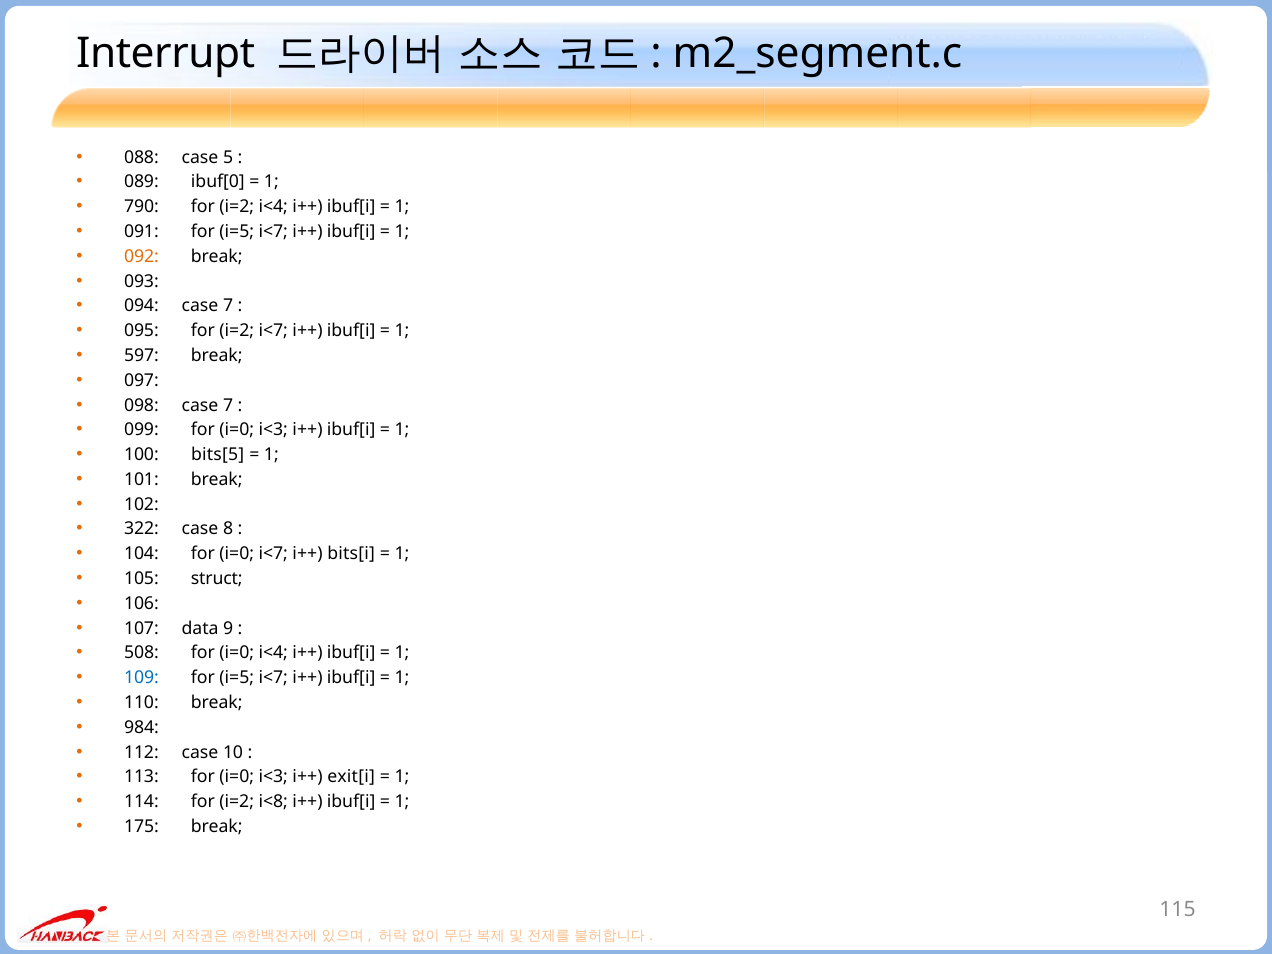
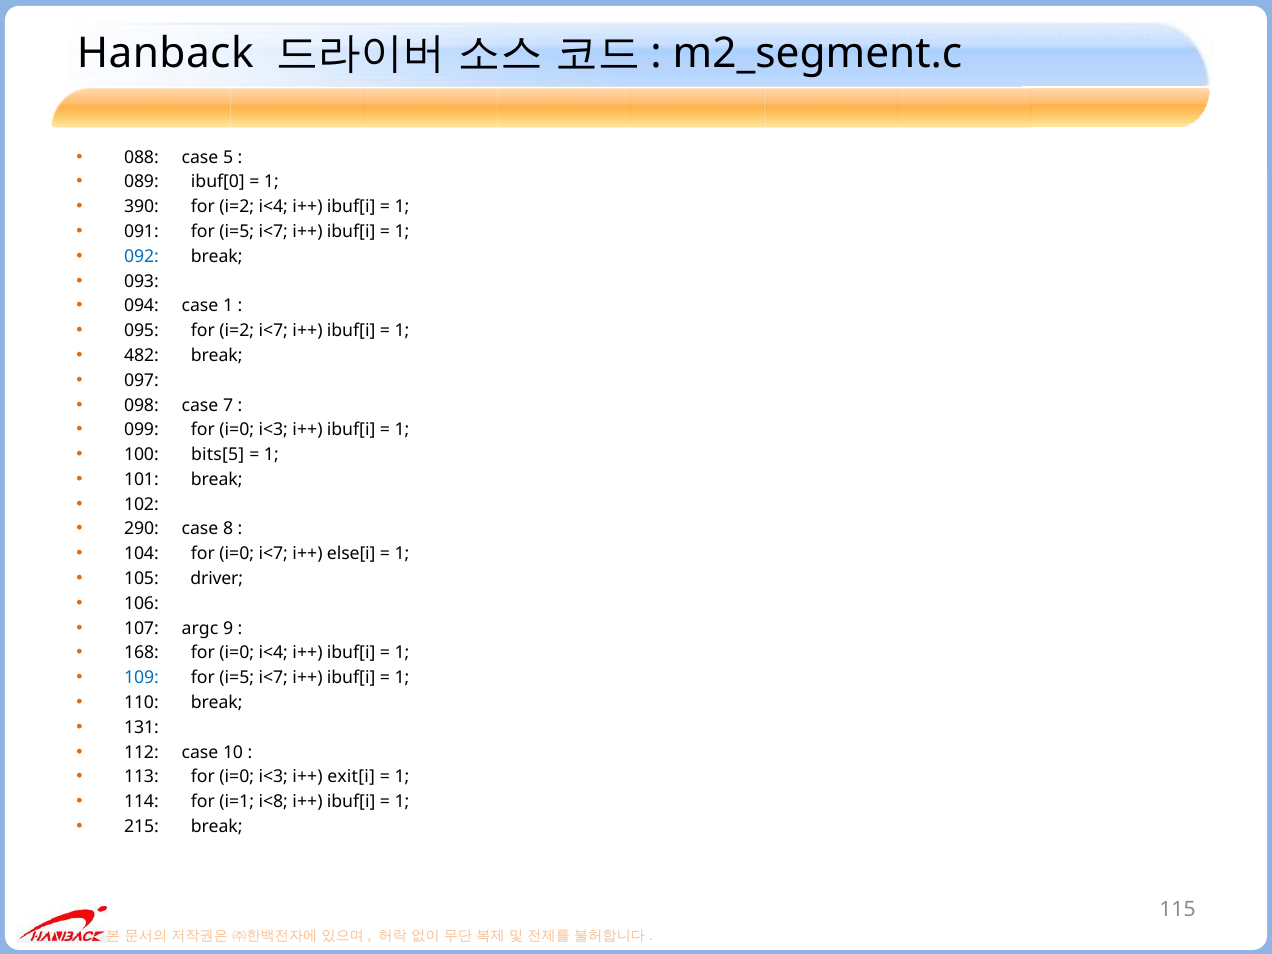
Interrupt: Interrupt -> Hanback (165, 53)
790: 790 -> 390 (141, 207)
092 colour: orange -> blue (141, 256)
094 case 7: 7 -> 1 (228, 306)
597: 597 -> 482 (141, 356)
322: 322 -> 290 (141, 529)
bits[i: bits[i -> else[i (351, 554)
struct: struct -> driver (217, 579)
data: data -> argc (200, 628)
508: 508 -> 168 (141, 653)
984: 984 -> 131 (141, 727)
114 for i=2: i=2 -> i=1 (237, 802)
175: 175 -> 215 (141, 827)
